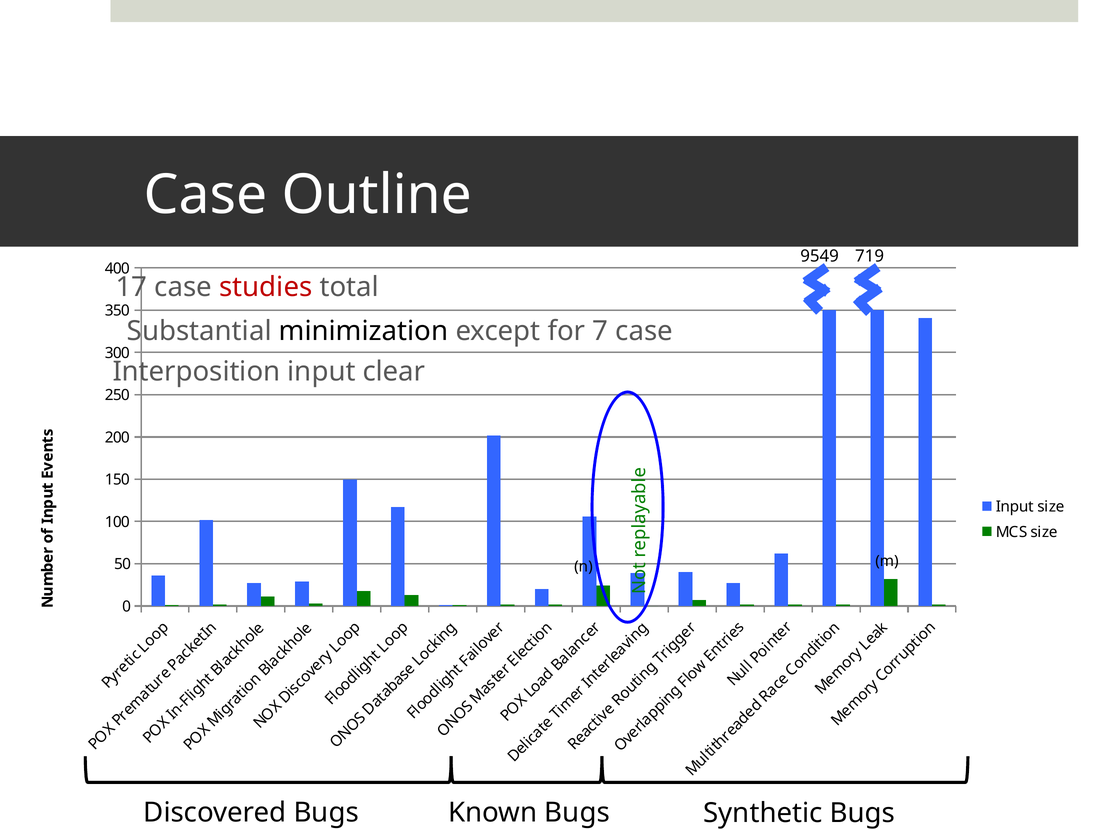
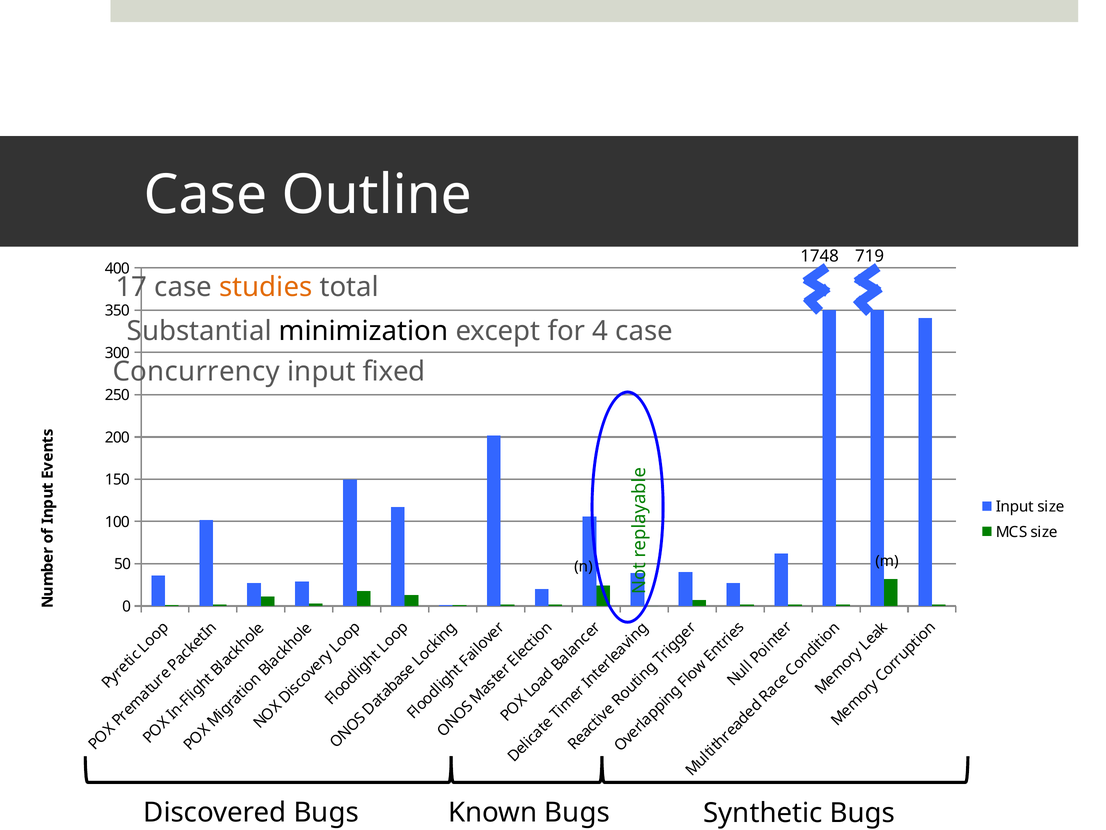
9549: 9549 -> 1748 (820, 256)
studies colour: red -> orange (266, 287)
7: 7 -> 4 (600, 331)
Interposition: Interposition -> Concurrency (196, 371)
clear: clear -> fixed (394, 371)
